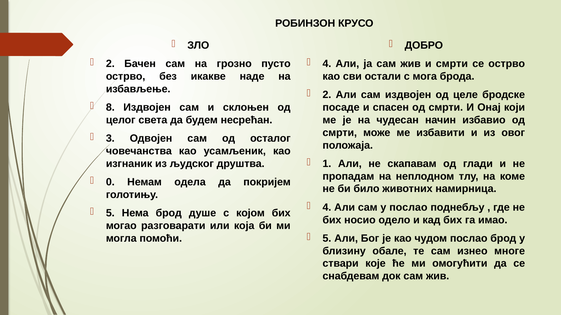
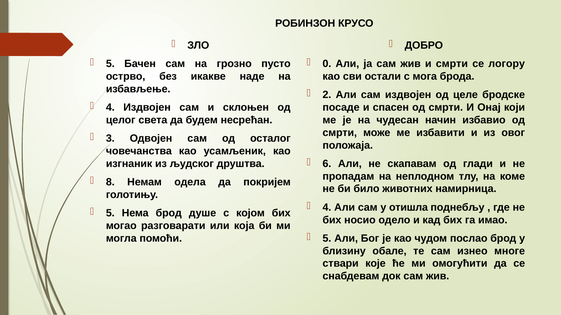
2: 2 -> 5 (110, 64)
4: 4 -> 0 (327, 64)
се острво: острво -> логору (507, 64)
8: 8 -> 4 (110, 108)
1: 1 -> 6 (327, 164)
0: 0 -> 8 (110, 182)
у послао: послао -> отишла (408, 208)
